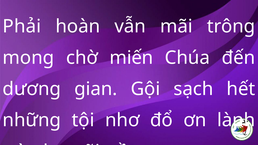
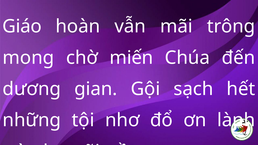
Phải: Phải -> Giáo (22, 26)
